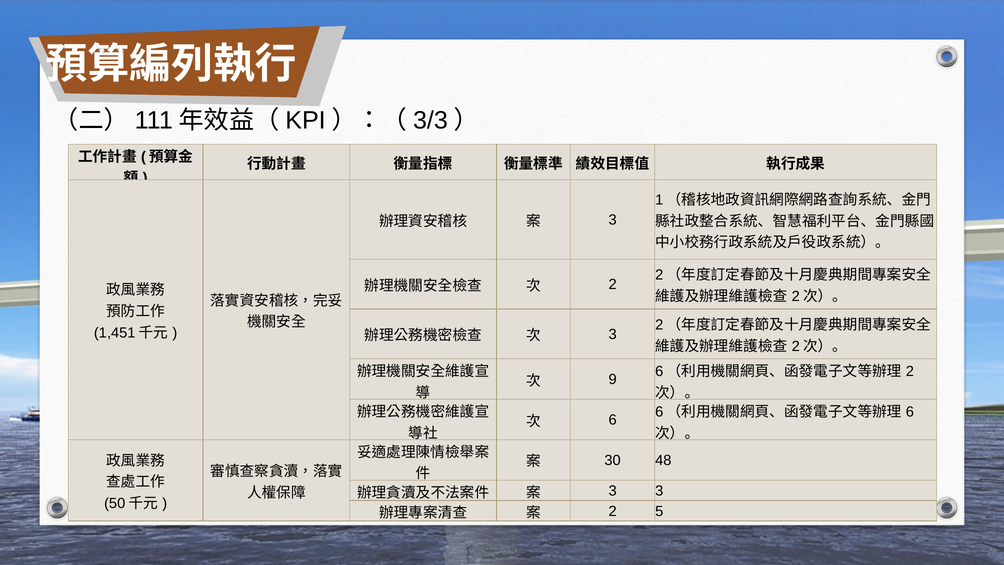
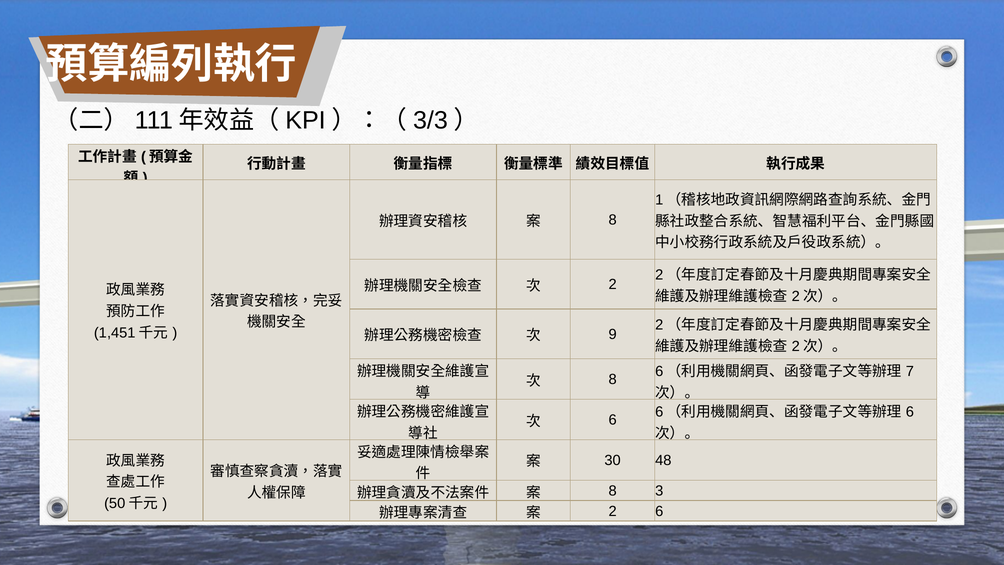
3: 3 -> 8 (613, 220)
3: 3 -> 9 (613, 334)
9: 9 -> 8 (613, 379)
2: 2 -> 7 (910, 371)
3: 3 -> 8 (613, 491)
2 5: 5 -> 6 (659, 511)
